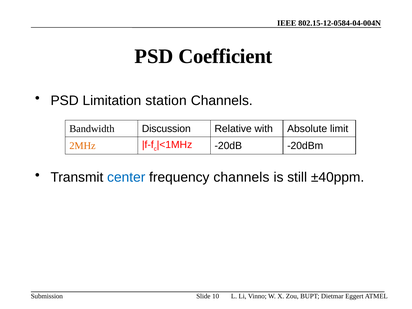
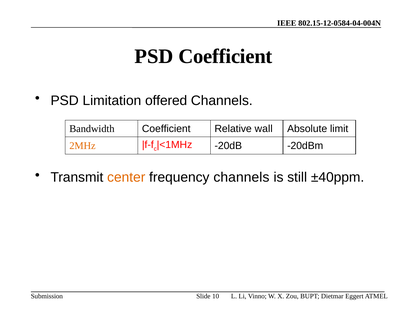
station: station -> offered (166, 101)
Bandwidth Discussion: Discussion -> Coefficient (166, 129)
with: with -> wall (264, 129)
center colour: blue -> orange (126, 177)
